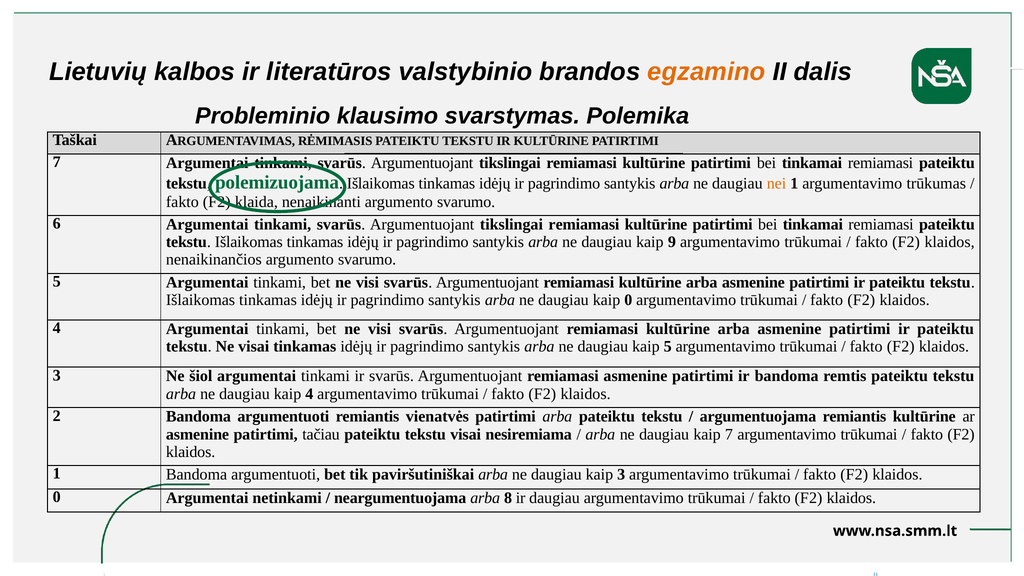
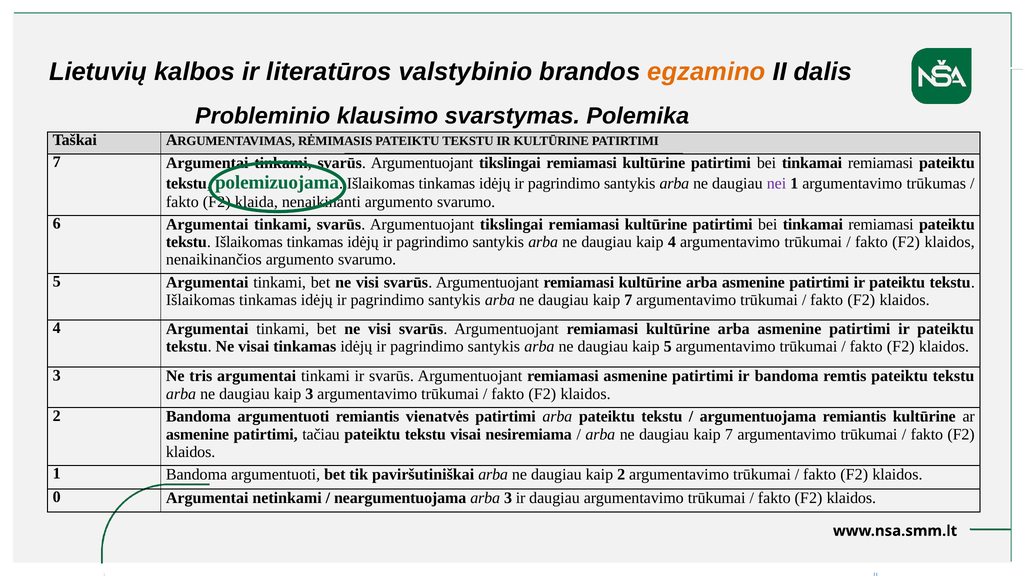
nei colour: orange -> purple (776, 184)
kaip 9: 9 -> 4 (672, 242)
0: 0 -> 7 (628, 300)
šiol: šiol -> tris (201, 376)
kaip 4: 4 -> 3 (309, 394)
kaip 3: 3 -> 2 (621, 474)
arba 8: 8 -> 3 (508, 498)
